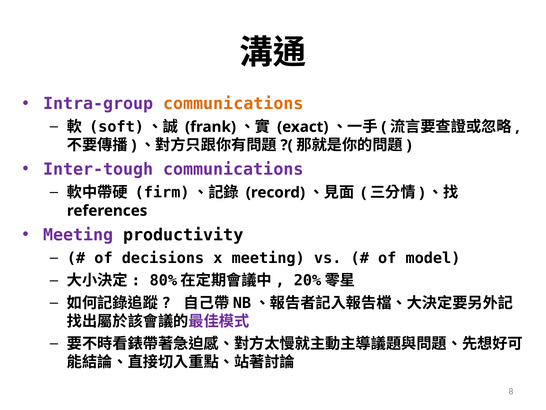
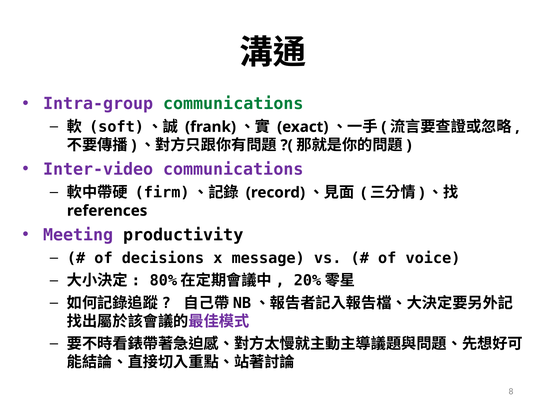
communications colour: orange -> green (233, 103)
Inter-tough: Inter-tough -> Inter-video (98, 169)
x meeting: meeting -> message (268, 258)
model: model -> voice (433, 258)
